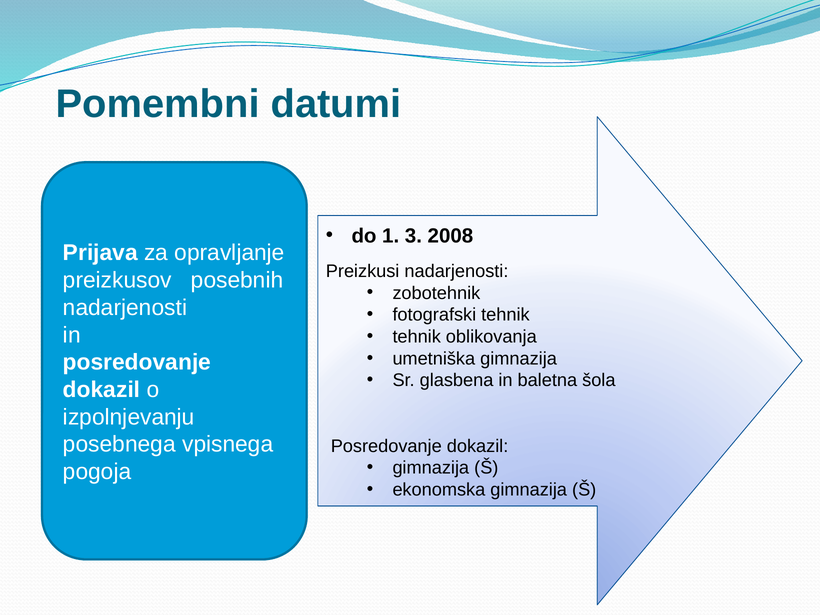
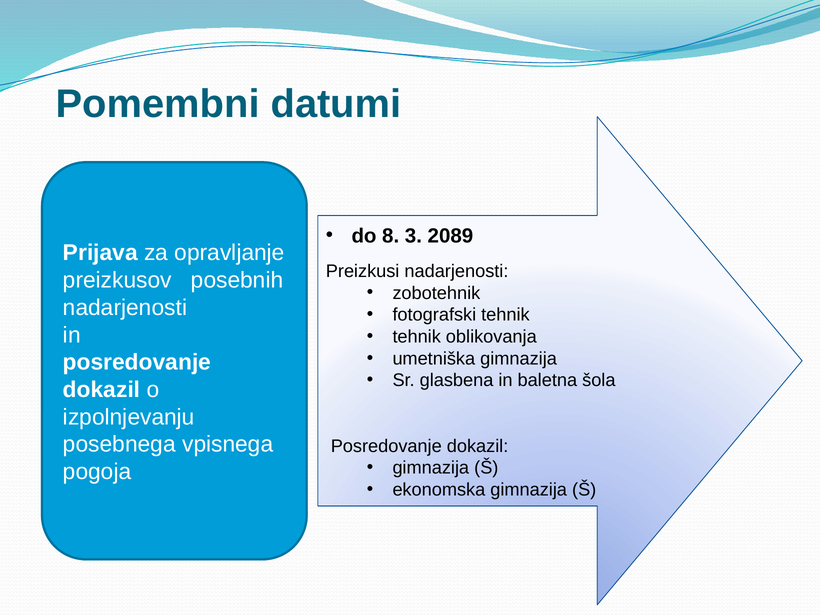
1: 1 -> 8 (391, 236)
2008: 2008 -> 2089 (450, 236)
